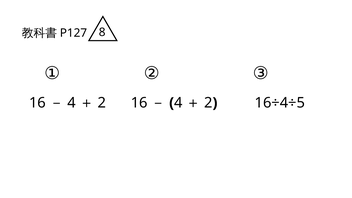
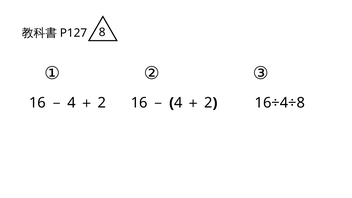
16÷4÷5: 16÷4÷5 -> 16÷4÷8 (280, 103)
